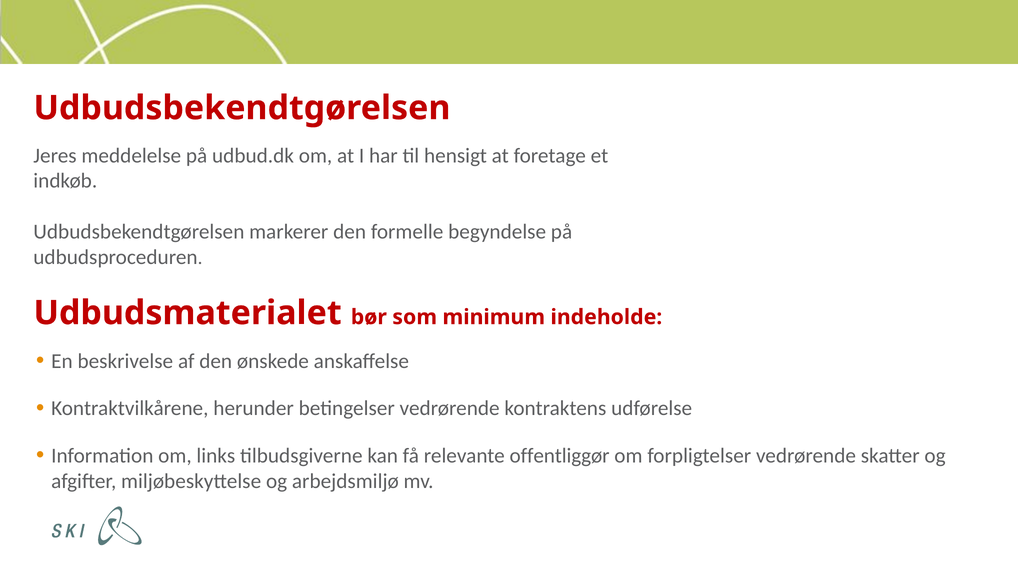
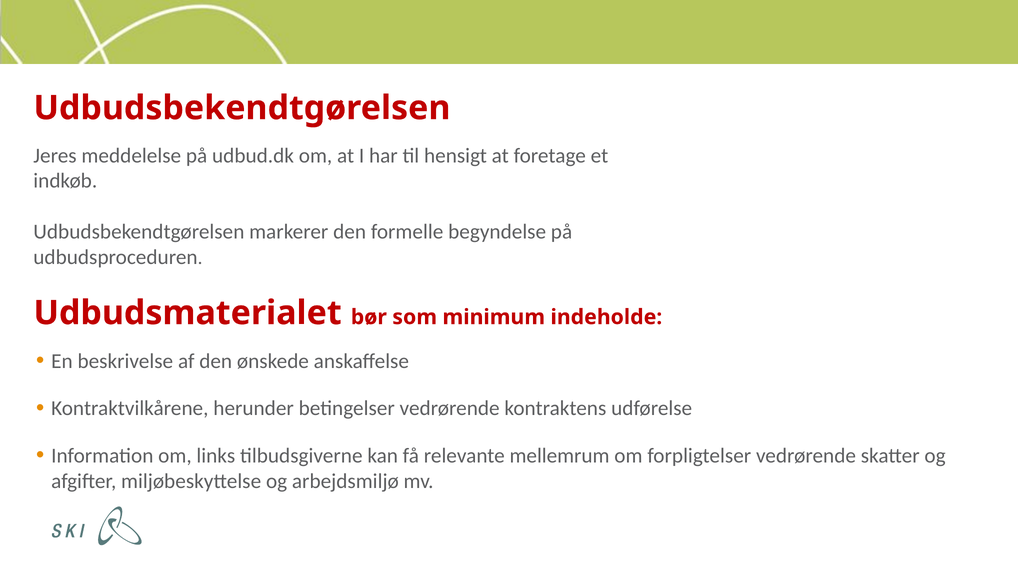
offentliggør: offentliggør -> mellemrum (560, 455)
